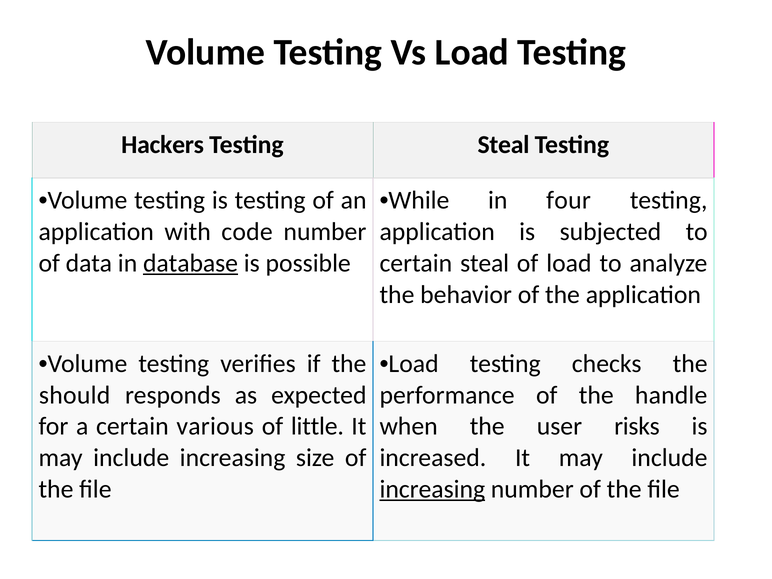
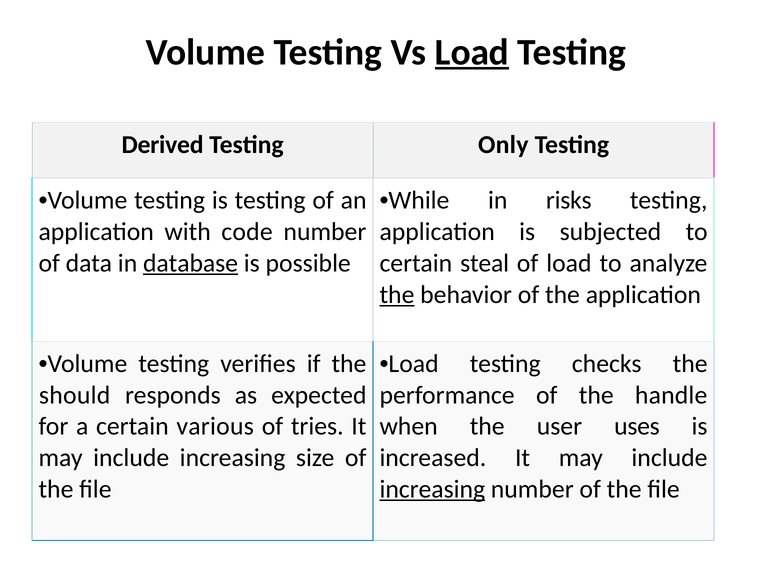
Load underline: none -> present (472, 52)
Hackers: Hackers -> Derived (163, 145)
Testing Steal: Steal -> Only (503, 145)
four: four -> risks (569, 200)
the underline: none -> present (397, 295)
little: little -> tries (317, 426)
risks: risks -> uses (637, 426)
